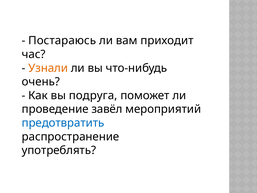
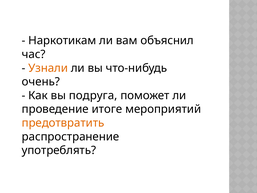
Постараюсь: Постараюсь -> Наркотикам (62, 41)
приходит: приходит -> объяснил (167, 41)
завёл: завёл -> итоге (107, 109)
предотвратить colour: blue -> orange (63, 123)
